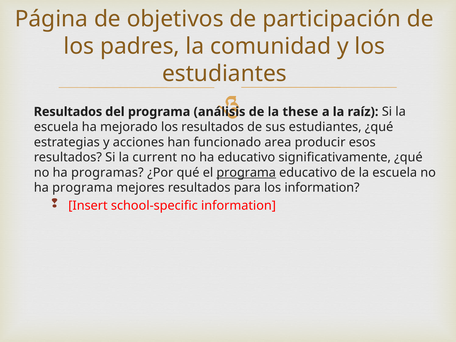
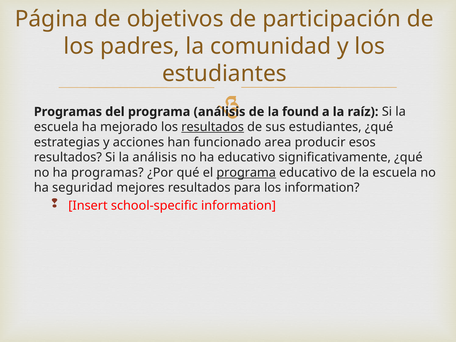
Resultados: Resultados -> Programas (68, 112)
these: these -> found (300, 112)
resultados underline: none -> present (213, 127)
la current: current -> análisis (155, 157)
ha programa: programa -> seguridad (83, 188)
